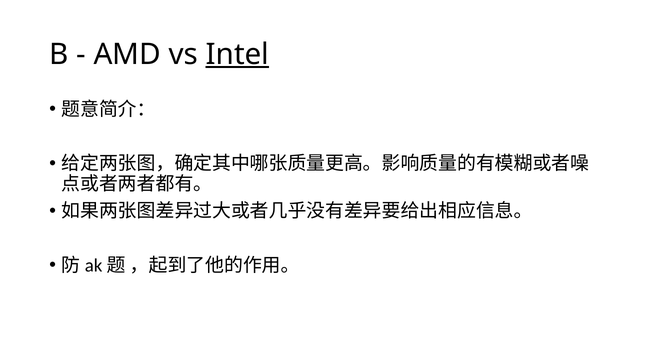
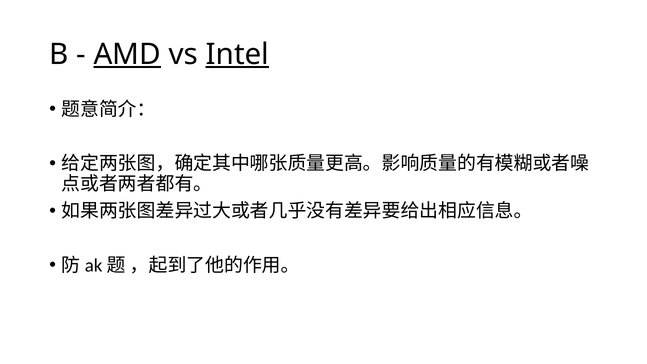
AMD underline: none -> present (127, 54)
